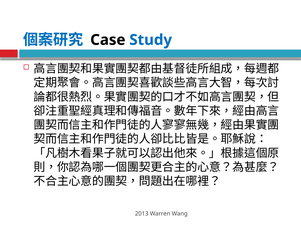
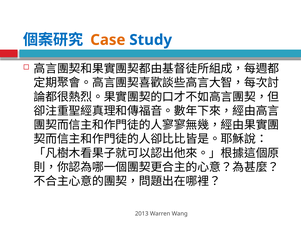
Case colour: black -> orange (108, 40)
